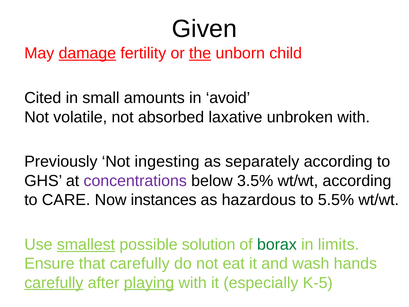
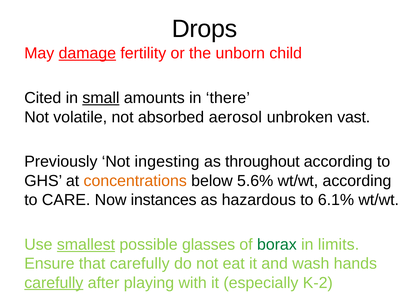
Given: Given -> Drops (205, 29)
the underline: present -> none (200, 53)
small underline: none -> present (101, 98)
avoid: avoid -> there (228, 98)
laxative: laxative -> aerosol (235, 117)
unbroken with: with -> vast (354, 117)
separately: separately -> throughout (262, 162)
concentrations colour: purple -> orange (135, 181)
3.5%: 3.5% -> 5.6% (255, 181)
5.5%: 5.5% -> 6.1% (336, 200)
solution: solution -> glasses (209, 244)
playing underline: present -> none (149, 283)
K-5: K-5 -> K-2 (318, 283)
